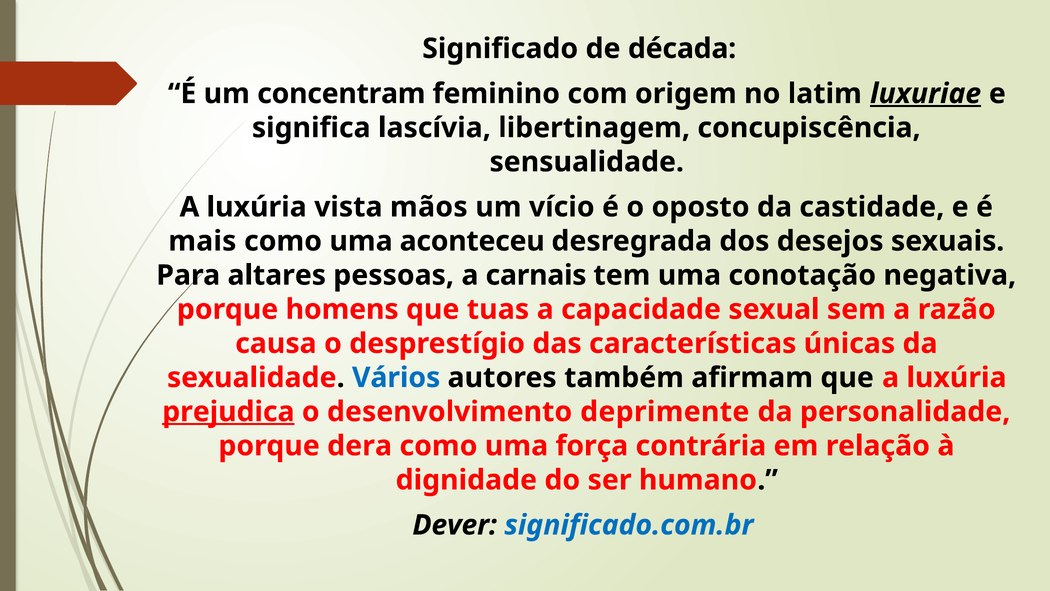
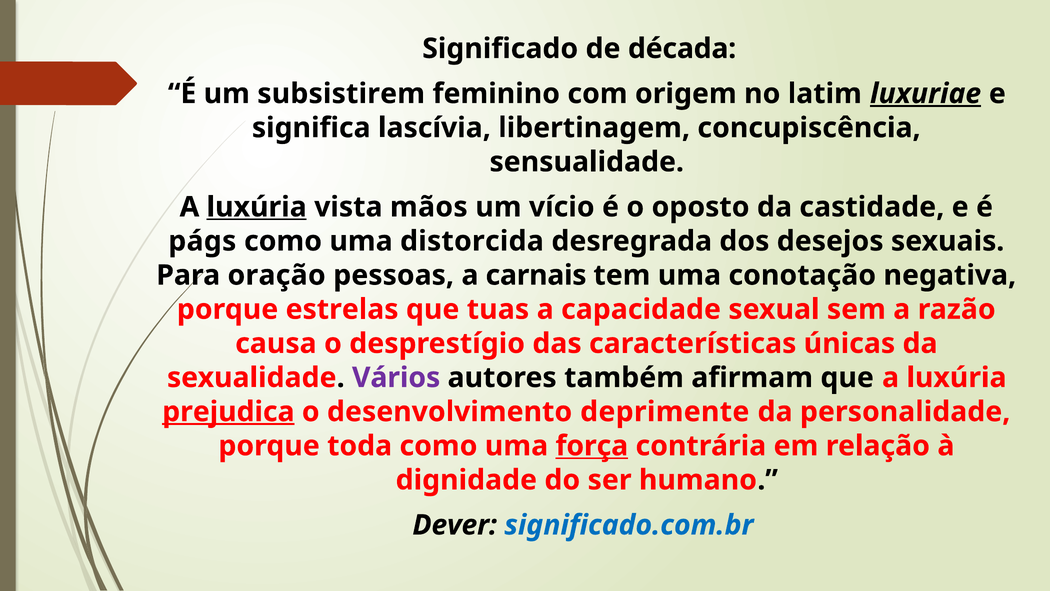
concentram: concentram -> subsistirem (341, 94)
luxúria underline: none -> present (257, 207)
mais: mais -> págs (202, 241)
aconteceu: aconteceu -> distorcida (472, 241)
altares: altares -> oração (277, 275)
homens: homens -> estrelas (342, 309)
Vários colour: blue -> purple (396, 377)
dera: dera -> toda (360, 446)
força underline: none -> present (592, 446)
